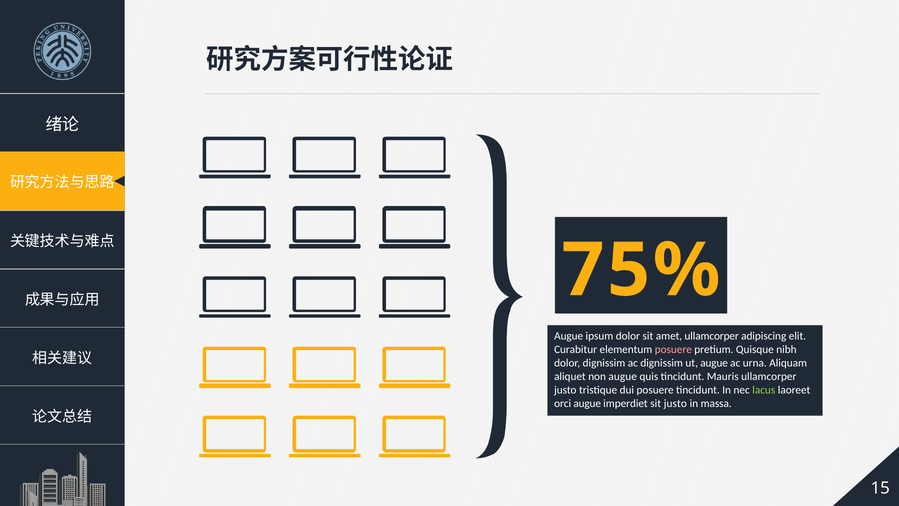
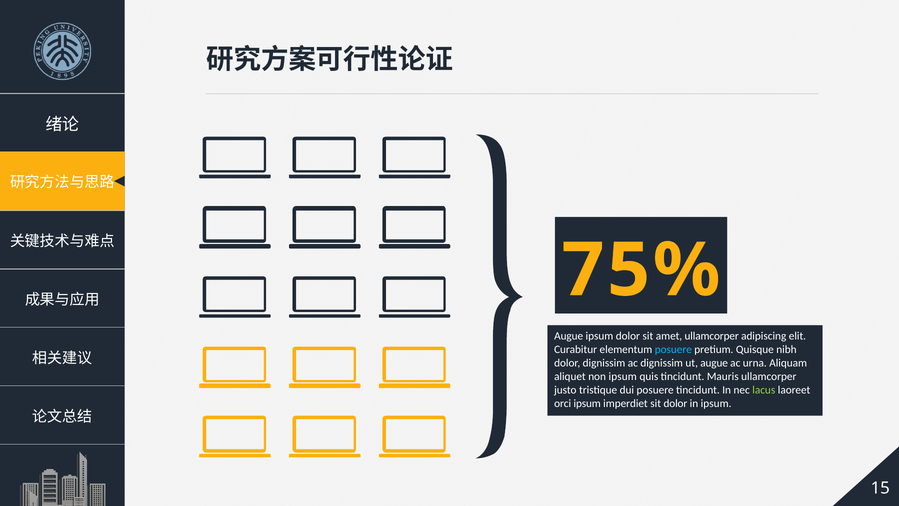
posuere colour: pink -> light blue (673, 349)
non augue: augue -> ipsum (623, 376)
orci augue: augue -> ipsum (587, 403)
sit justo: justo -> dolor (675, 403)
in massa: massa -> ipsum (716, 403)
